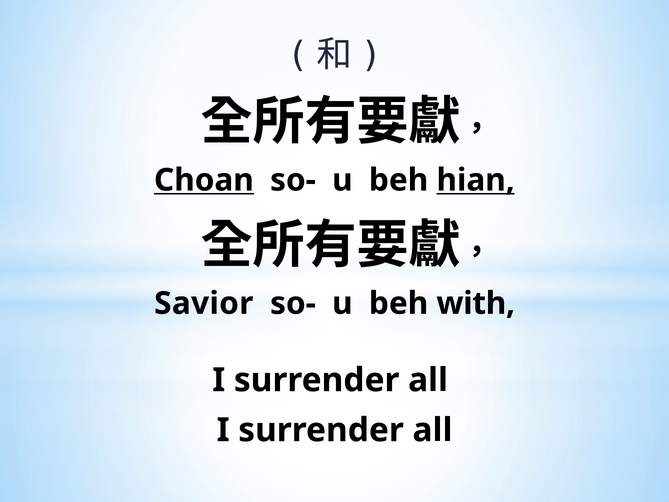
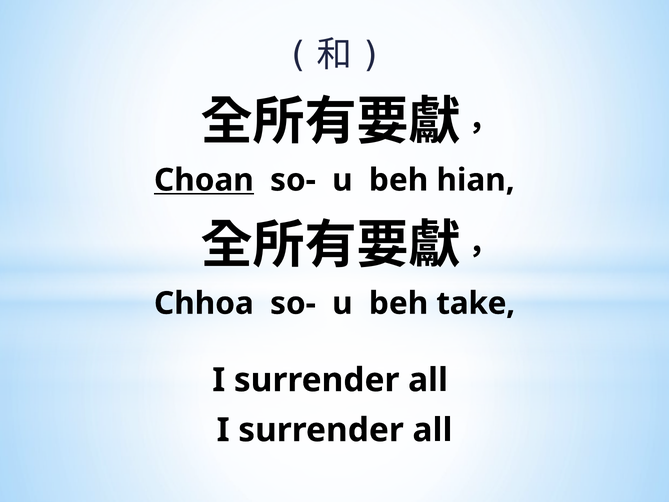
hian underline: present -> none (476, 180)
Savior: Savior -> Chhoa (204, 303)
with: with -> take (476, 303)
